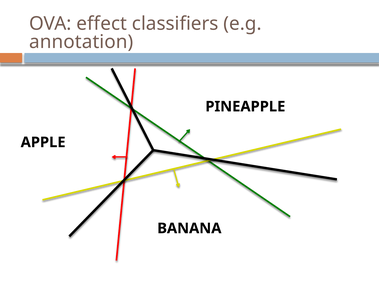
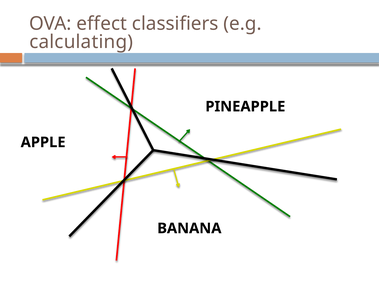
annotation: annotation -> calculating (81, 42)
